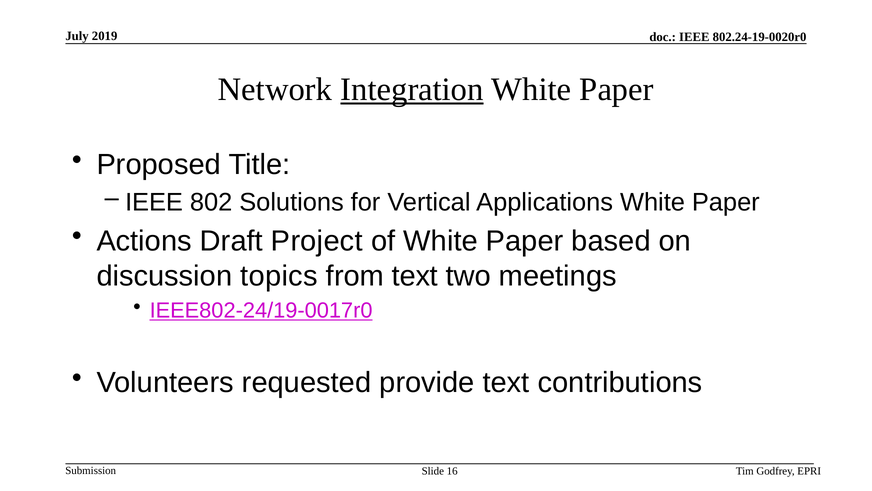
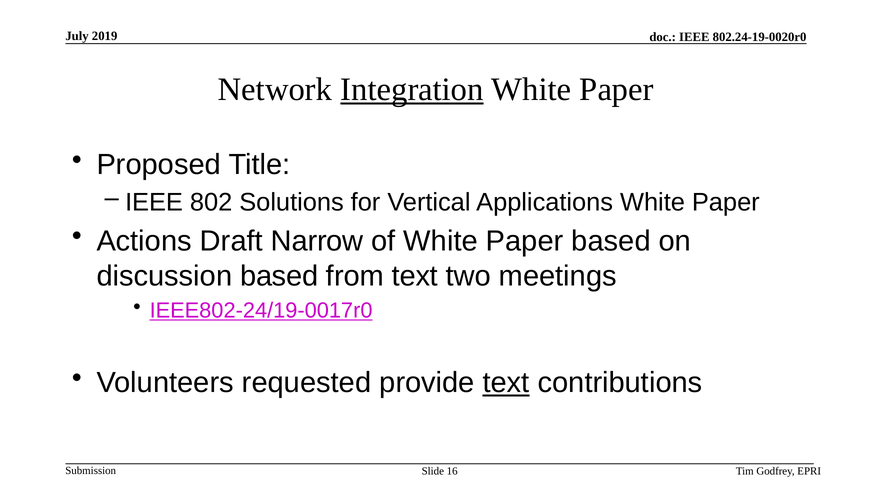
Project: Project -> Narrow (317, 241)
discussion topics: topics -> based (279, 276)
text underline: none -> present (506, 382)
